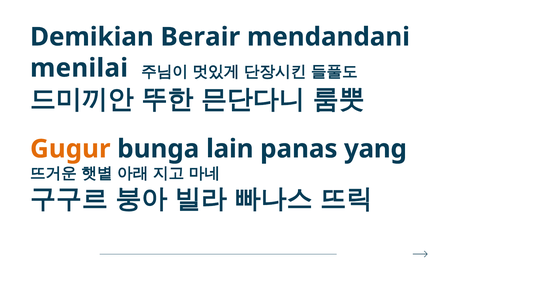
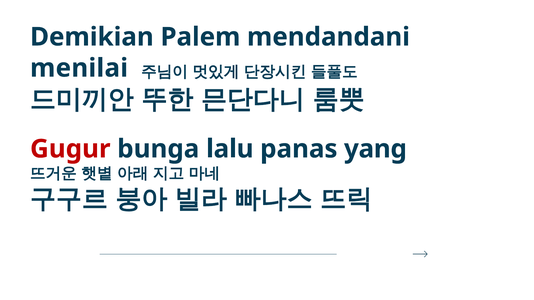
Berair: Berair -> Palem (200, 37)
Gugur colour: orange -> red (70, 149)
lain: lain -> lalu (230, 149)
